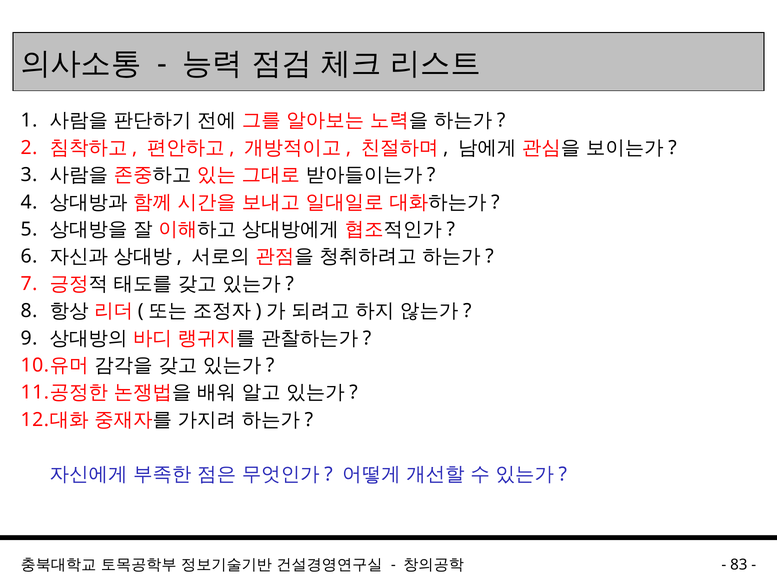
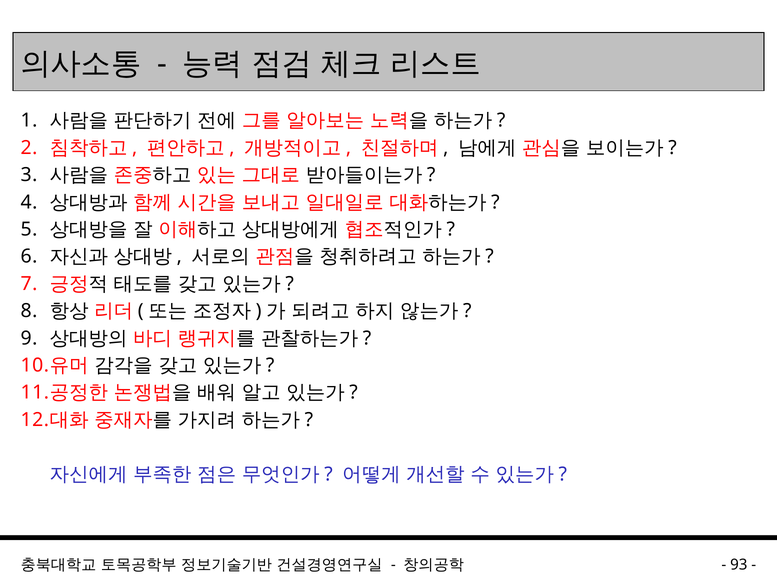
83: 83 -> 93 (739, 564)
